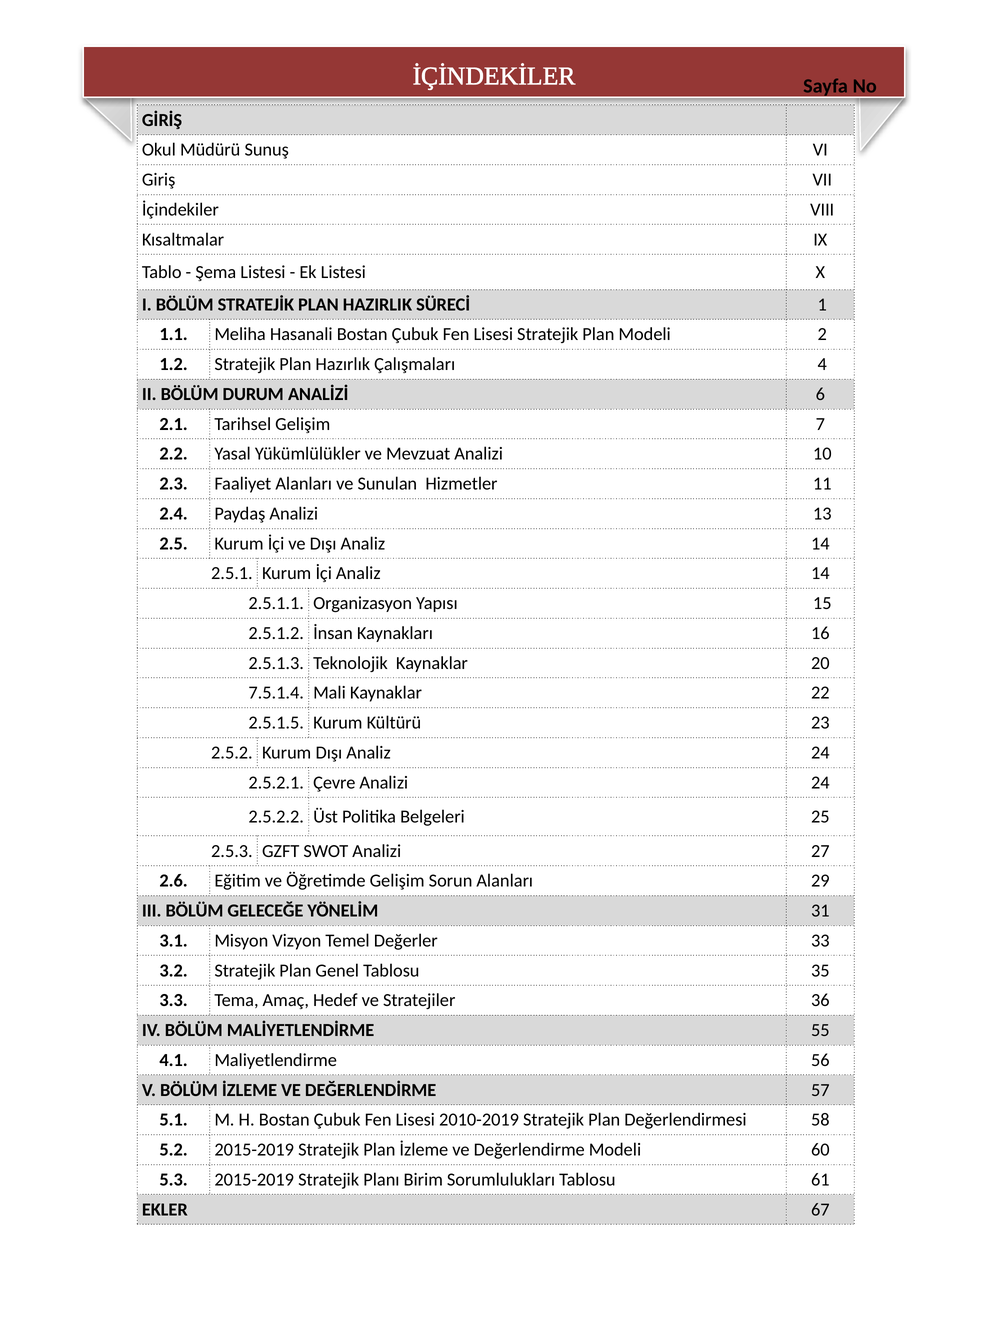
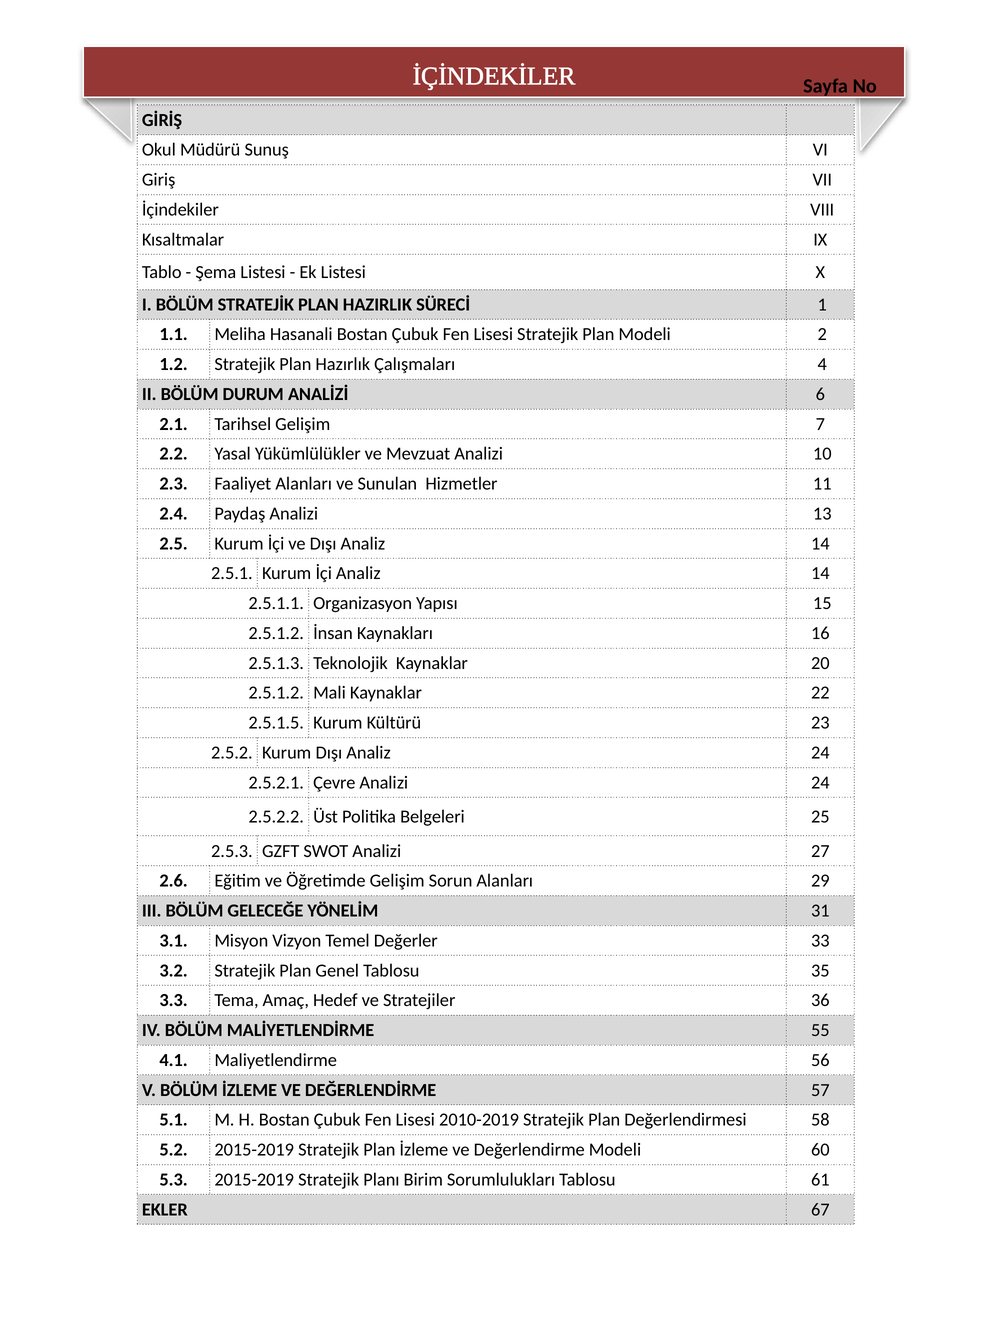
7.5.1.4: 7.5.1.4 -> 2.5.1.2 (276, 693)
